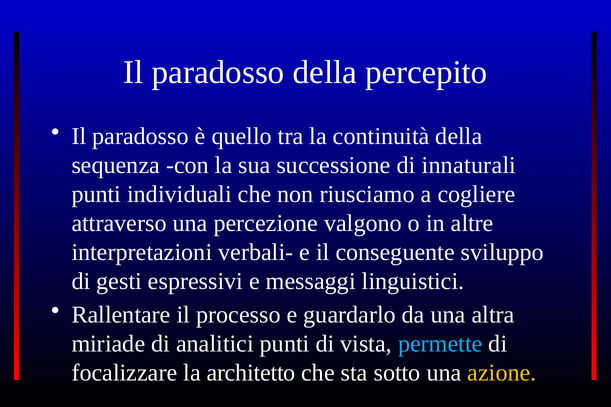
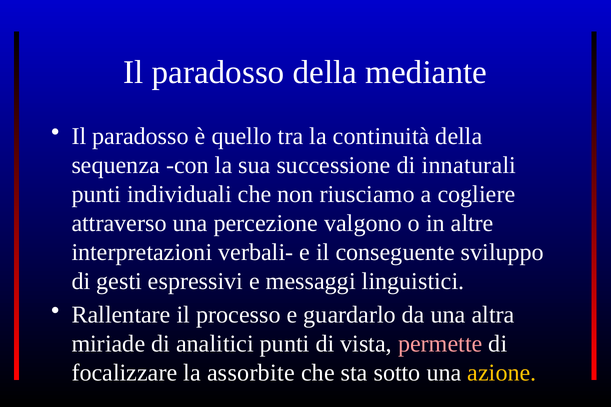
percepito: percepito -> mediante (426, 72)
permette colour: light blue -> pink (440, 344)
architetto: architetto -> assorbite (251, 373)
